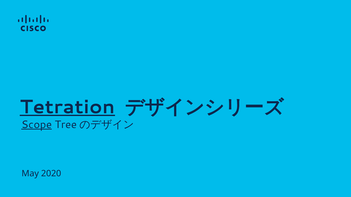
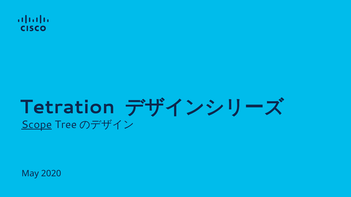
Tetration underline: present -> none (67, 107)
